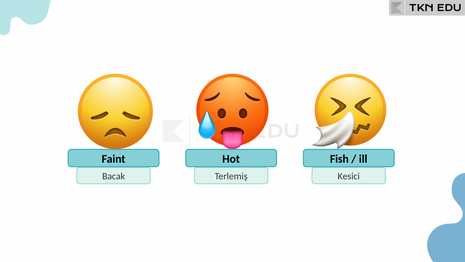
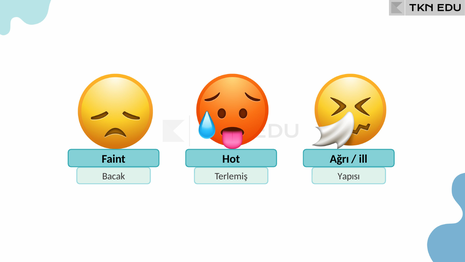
Fish: Fish -> Ağrı (339, 159)
Kesici: Kesici -> Yapısı (349, 176)
